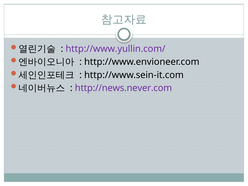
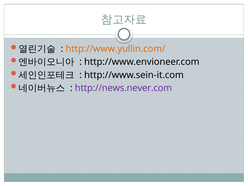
http://www.yullin.com/ colour: purple -> orange (116, 49)
